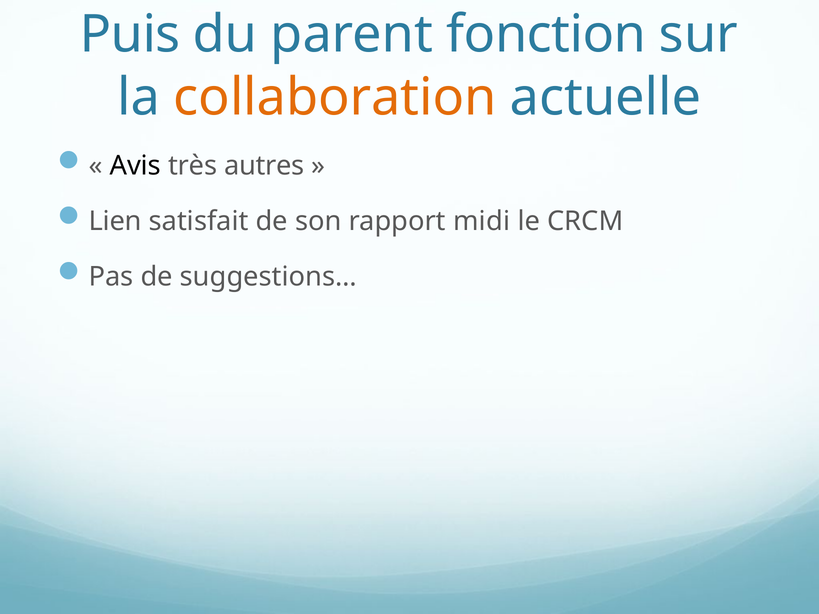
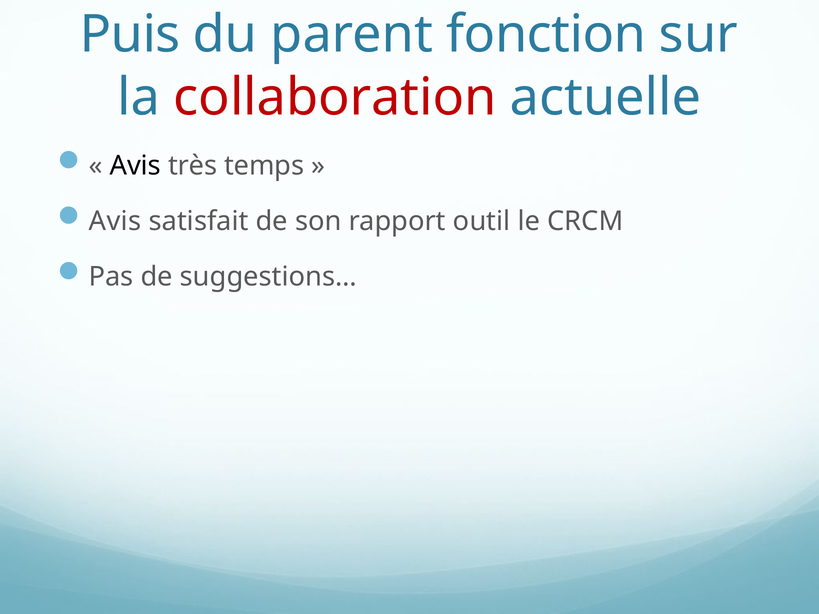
collaboration colour: orange -> red (335, 98)
autres: autres -> temps (264, 166)
Lien: Lien -> Avis (115, 221)
midi: midi -> outil (482, 221)
